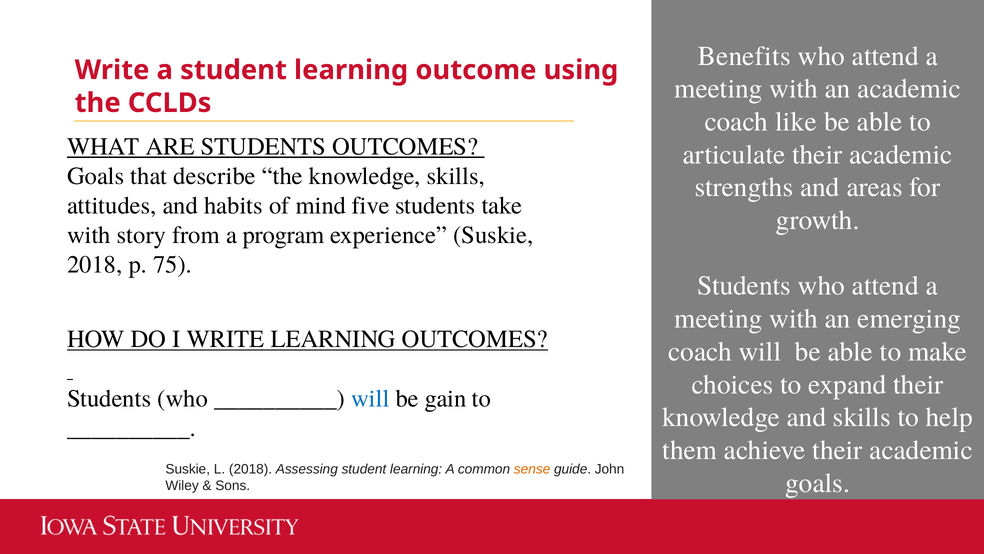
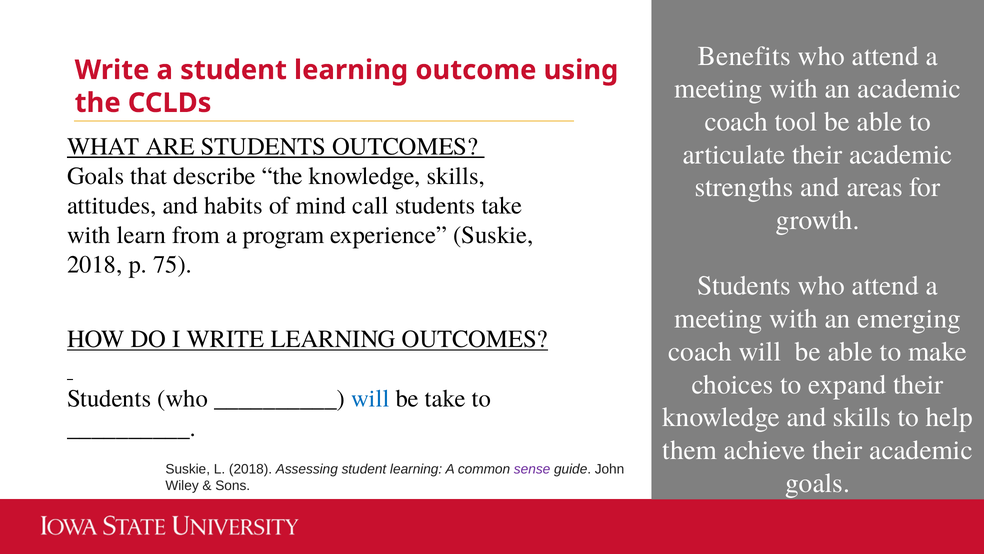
like: like -> tool (796, 122)
five: five -> call (370, 206)
story: story -> learn (141, 235)
be gain: gain -> take (445, 398)
sense colour: orange -> purple (532, 469)
